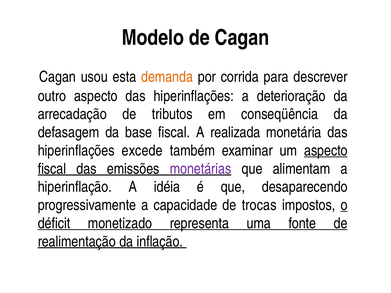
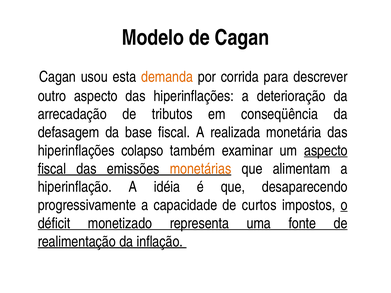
excede: excede -> colapso (142, 151)
monetárias colour: purple -> orange (201, 169)
trocas: trocas -> curtos (259, 205)
